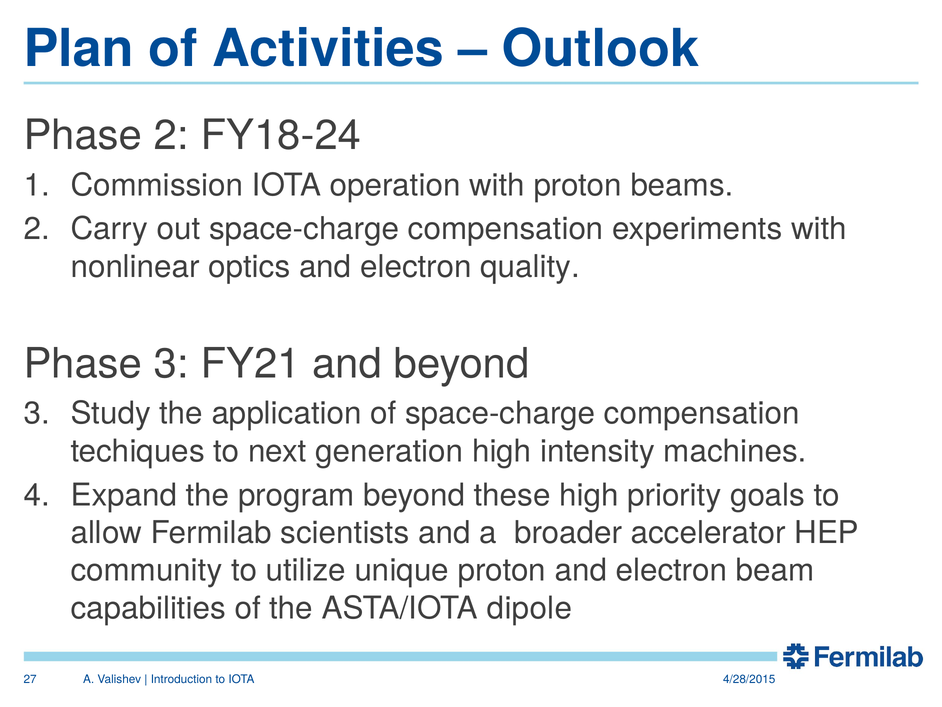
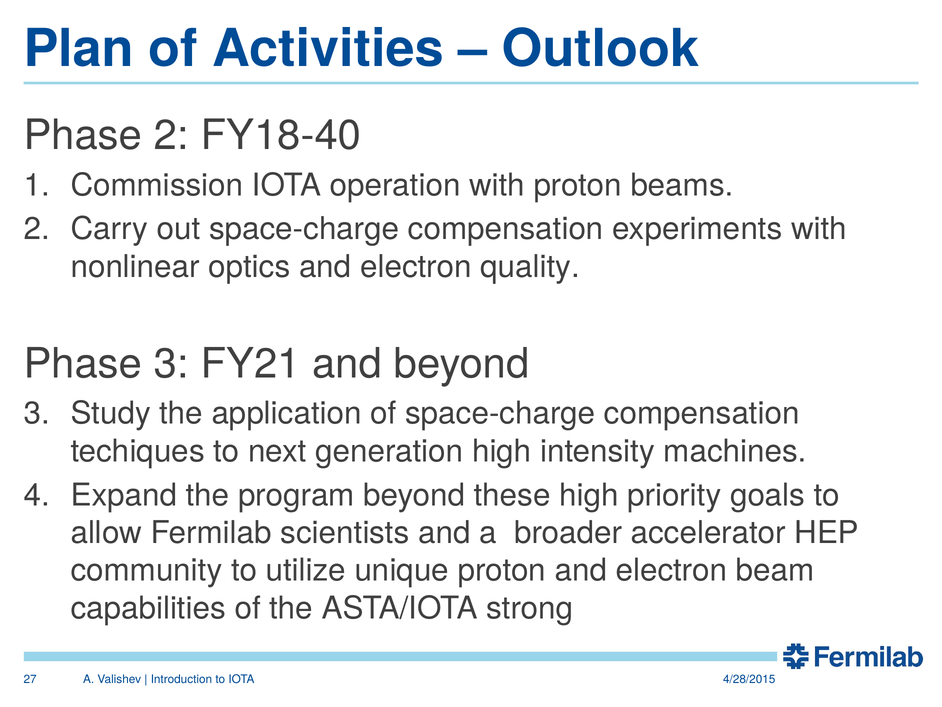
FY18-24: FY18-24 -> FY18-40 (281, 135)
dipole: dipole -> strong (530, 608)
